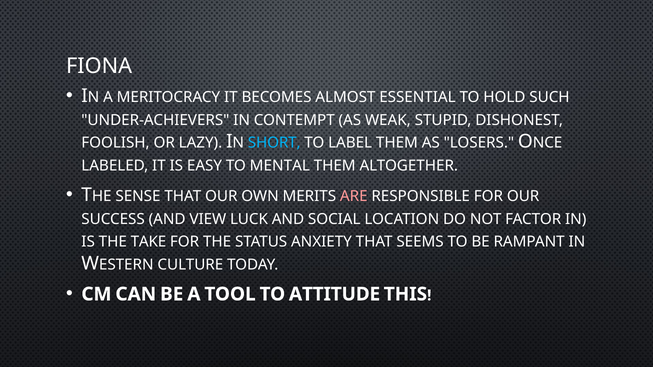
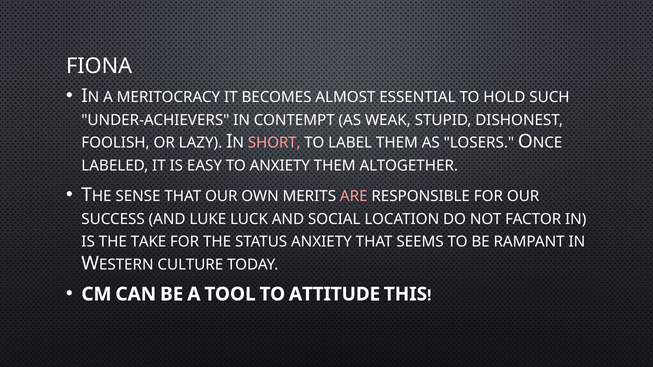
SHORT colour: light blue -> pink (274, 143)
TO MENTAL: MENTAL -> ANXIETY (280, 166)
VIEW: VIEW -> LUKE (208, 219)
